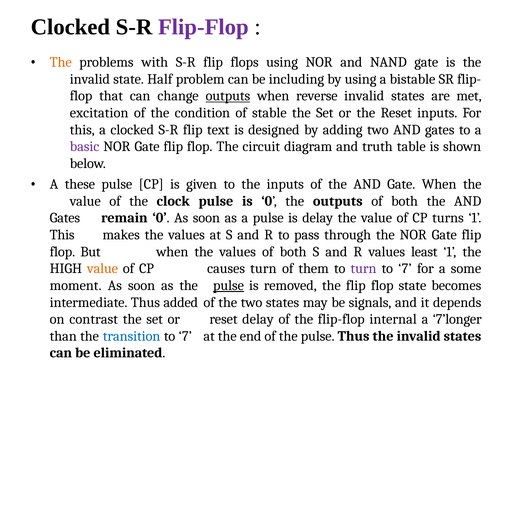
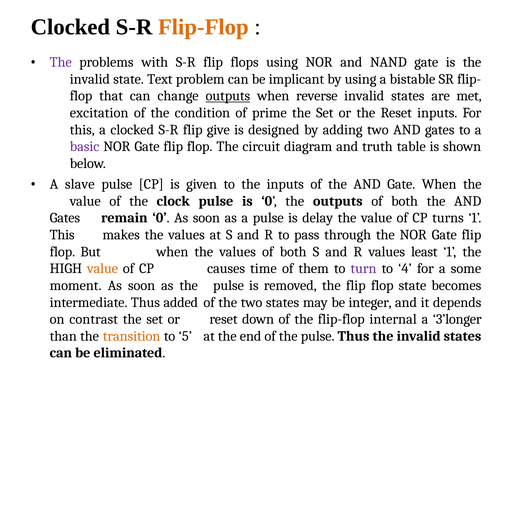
Flip-Flop colour: purple -> orange (203, 27)
The colour: orange -> purple (61, 62)
Half: Half -> Text (160, 79)
including: including -> implicant (296, 79)
stable: stable -> prime (269, 113)
text: text -> give (218, 130)
these: these -> slave (80, 184)
causes turn: turn -> time (263, 269)
7: 7 -> 4 (405, 269)
pulse underline: present -> none (228, 285)
signals: signals -> integer (370, 302)
reset delay: delay -> down (258, 319)
7’longer: 7’longer -> 3’longer (457, 319)
transition colour: blue -> orange (132, 336)
7: 7 -> 5 (185, 336)
